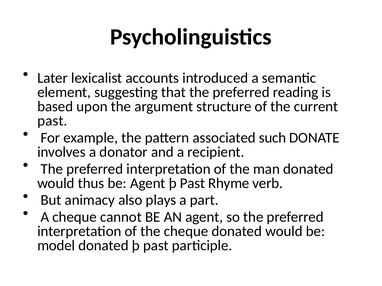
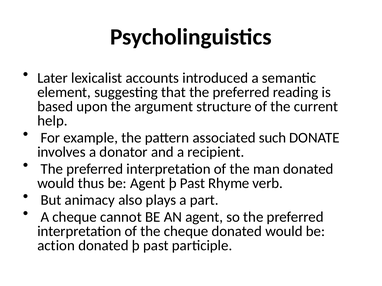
past: past -> help (52, 121)
model: model -> action (56, 246)
